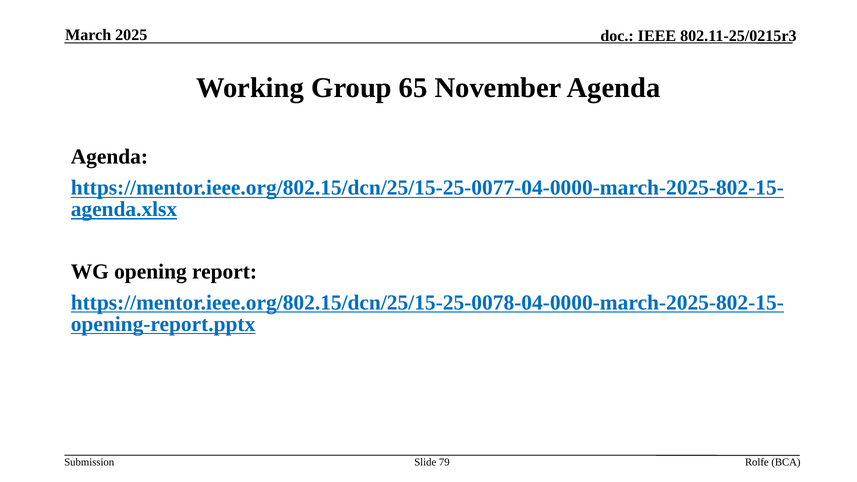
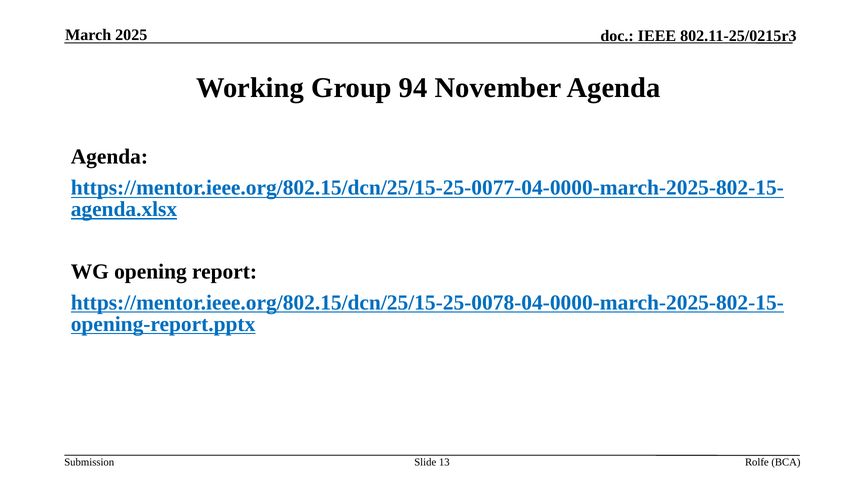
65: 65 -> 94 (413, 88)
79: 79 -> 13 (444, 462)
